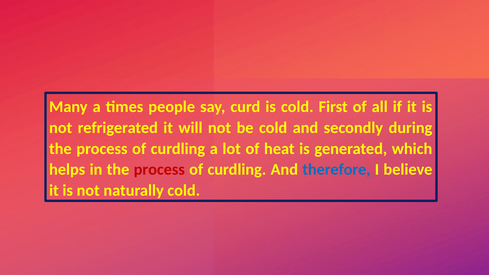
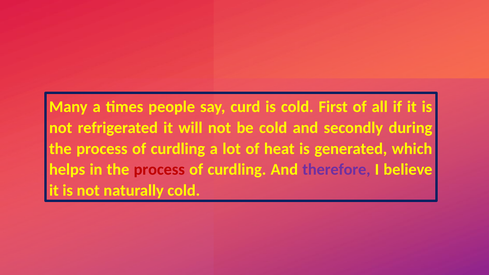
therefore colour: blue -> purple (336, 170)
